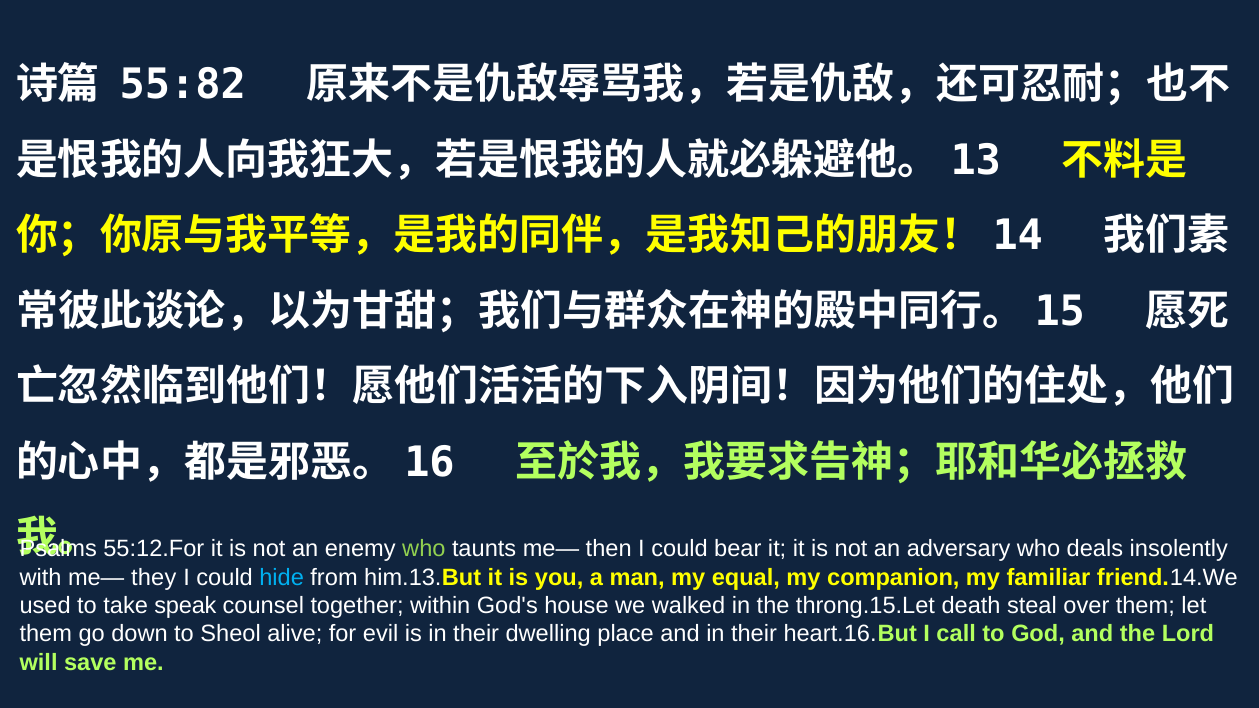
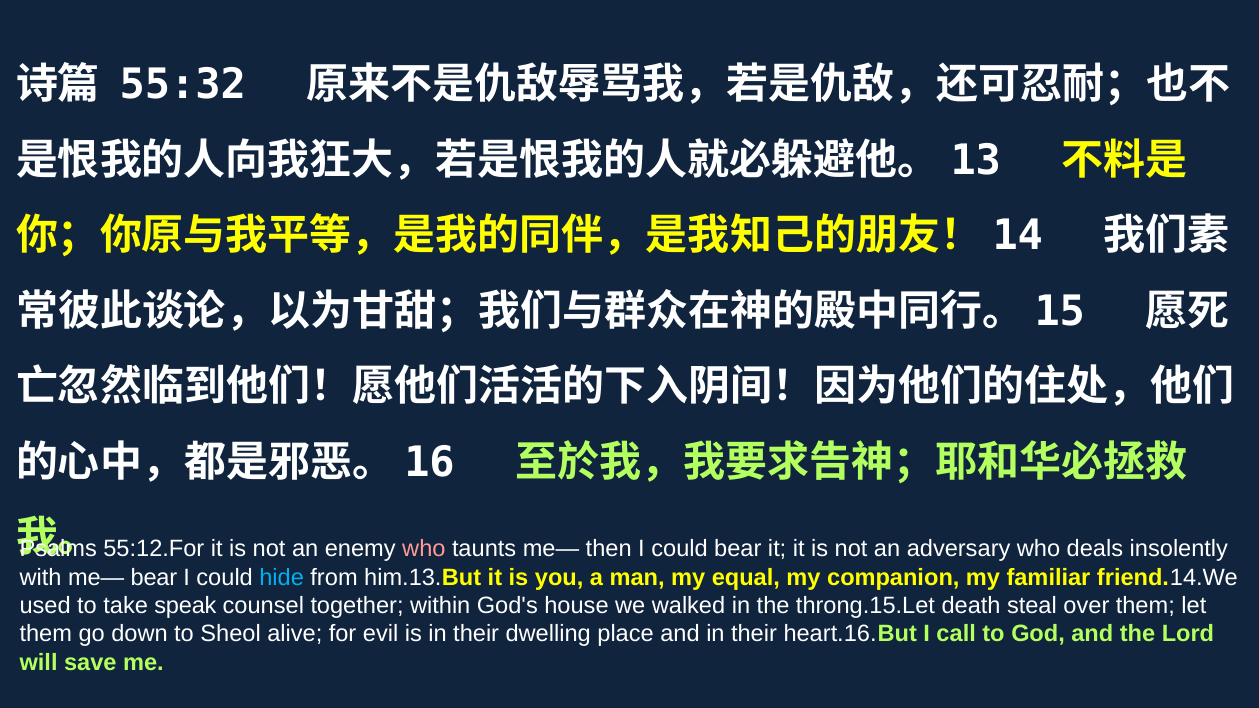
55:82: 55:82 -> 55:32 (183, 85)
who colour: light green -> pink (424, 549)
me— they: they -> bear (154, 577)
